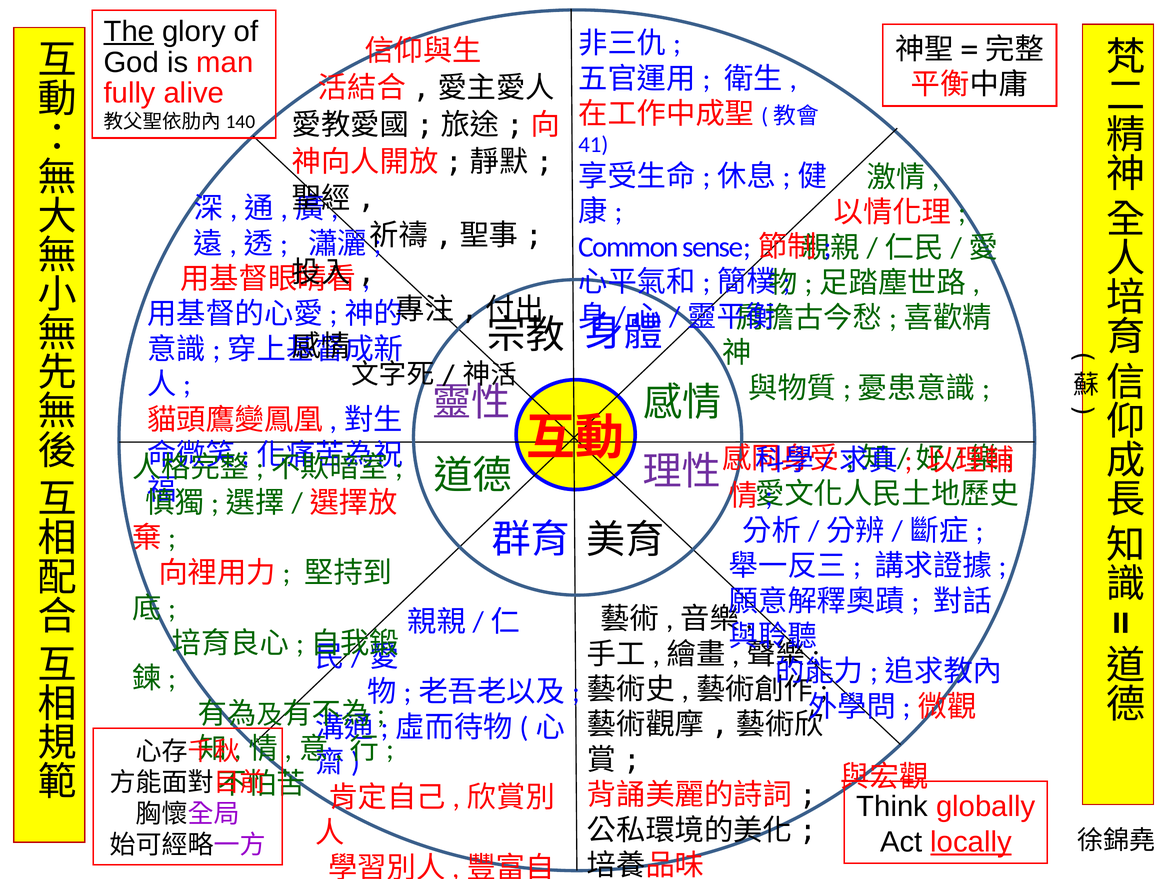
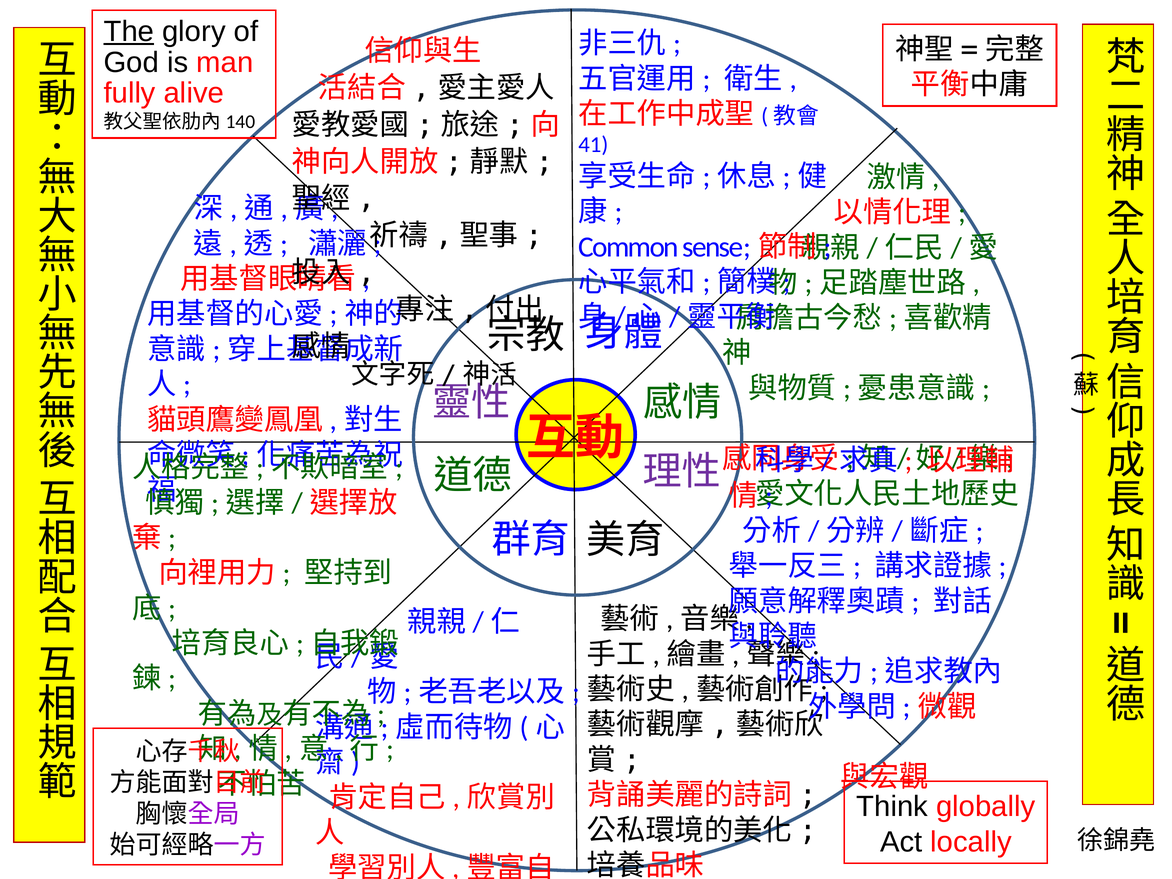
locally underline: present -> none (971, 842)
